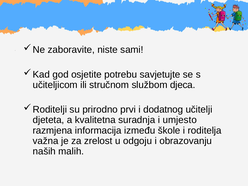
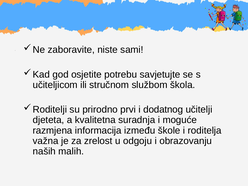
djeca: djeca -> škola (183, 85)
umjesto: umjesto -> moguće (180, 120)
